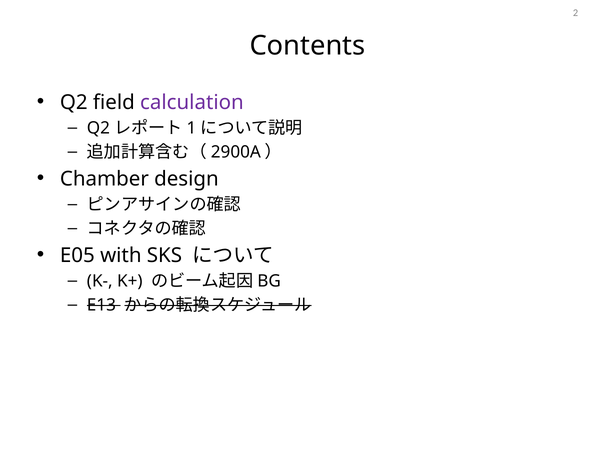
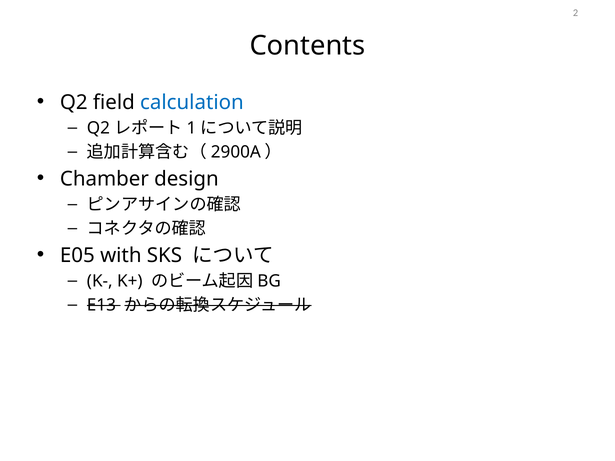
calculation colour: purple -> blue (192, 102)
